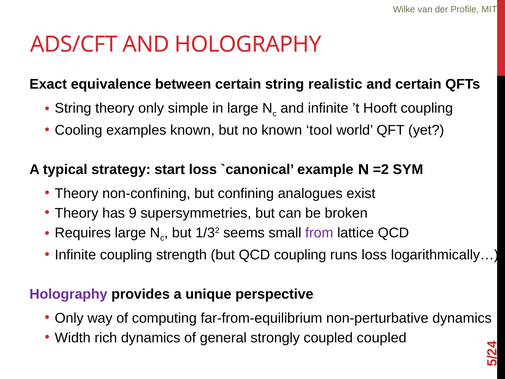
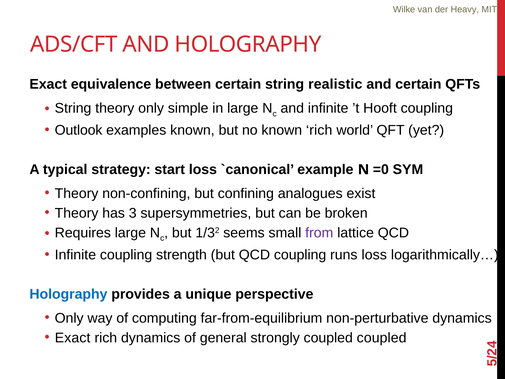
Profile: Profile -> Heavy (465, 9)
Cooling: Cooling -> Outlook (79, 130)
known tool: tool -> rich (319, 130)
=2: =2 -> =0 (381, 169)
9: 9 -> 3 (133, 213)
Holography colour: purple -> blue (68, 294)
Width: Width -> Exact (73, 338)
